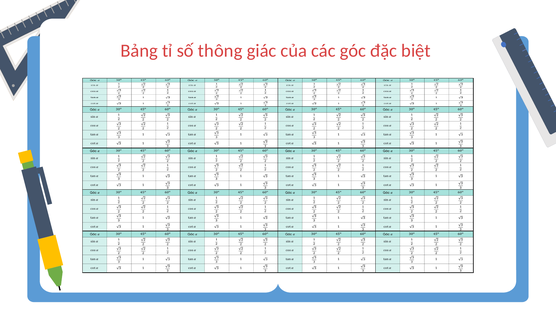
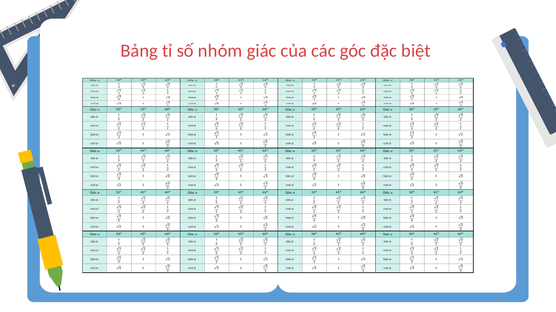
thông: thông -> nhóm (220, 51)
